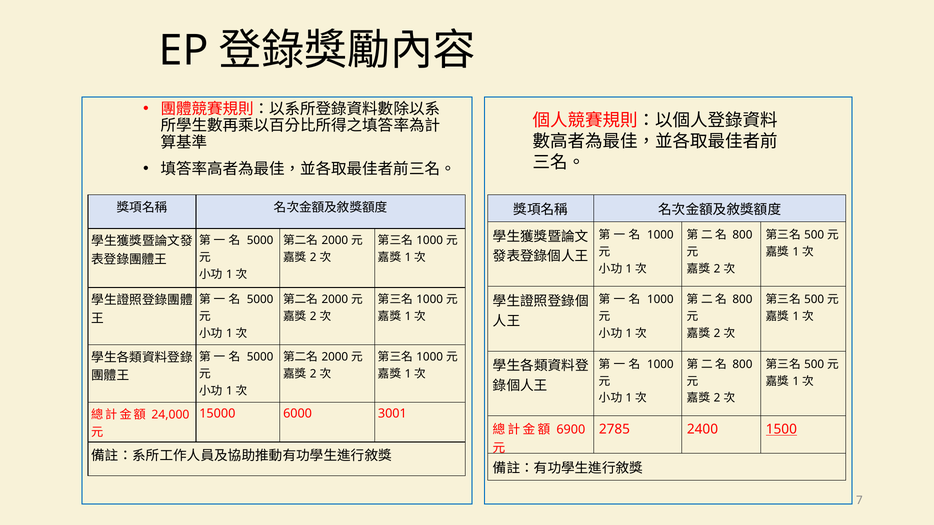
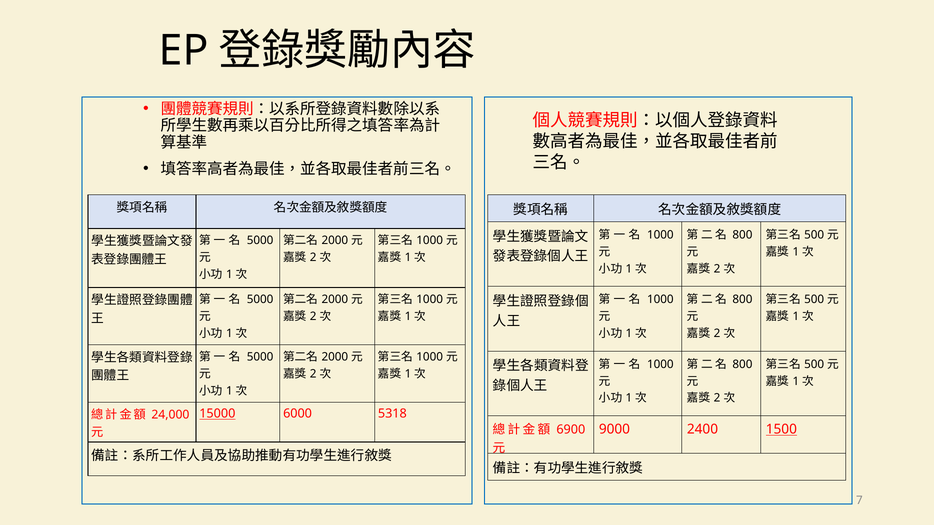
15000 underline: none -> present (217, 414)
3001: 3001 -> 5318 (392, 414)
2785: 2785 -> 9000 (614, 430)
